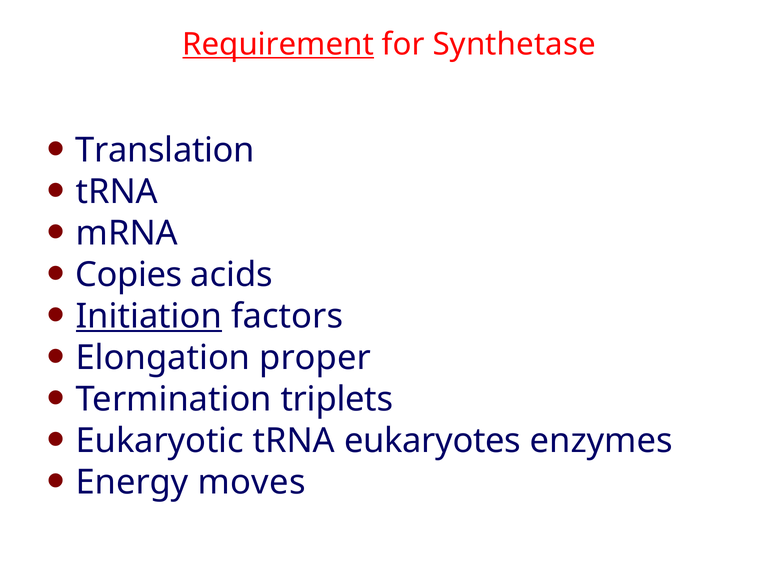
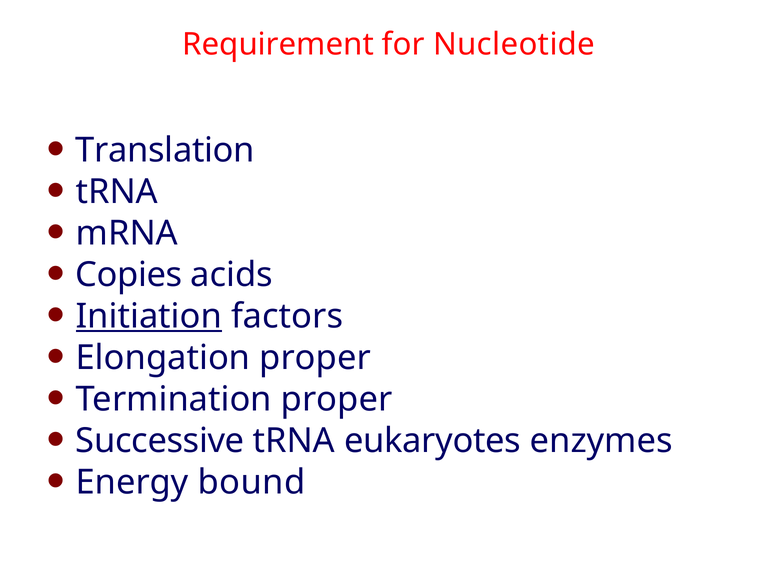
Requirement underline: present -> none (278, 44)
Synthetase: Synthetase -> Nucleotide (514, 44)
Termination triplets: triplets -> proper (337, 399)
Eukaryotic: Eukaryotic -> Successive (160, 440)
moves: moves -> bound (252, 482)
